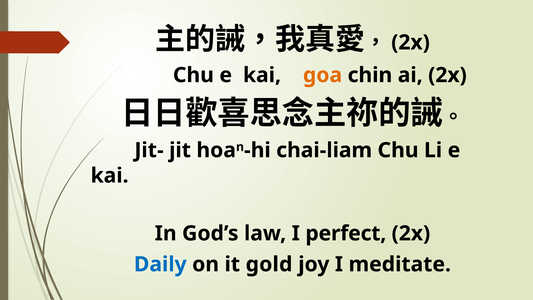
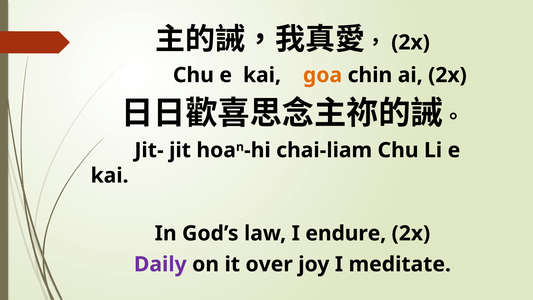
perfect: perfect -> endure (346, 233)
Daily colour: blue -> purple (160, 264)
gold: gold -> over (269, 264)
